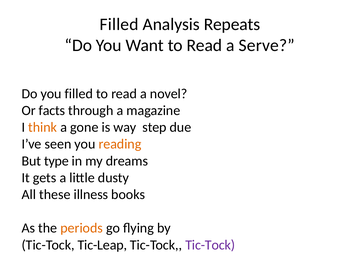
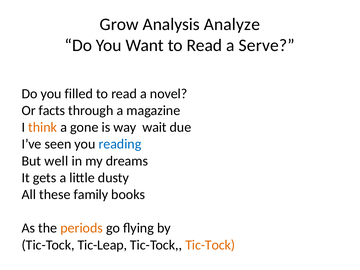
Filled: Filled -> Grow (119, 24)
Repeats: Repeats -> Analyze (232, 24)
step: step -> wait (154, 127)
reading colour: orange -> blue (120, 144)
type: type -> well (56, 161)
illness: illness -> family (91, 194)
Tic-Tock colour: purple -> orange (210, 245)
